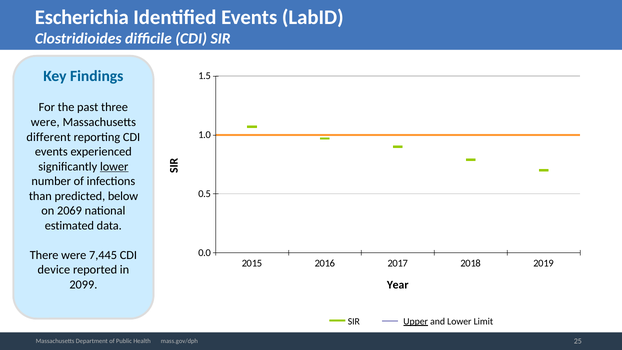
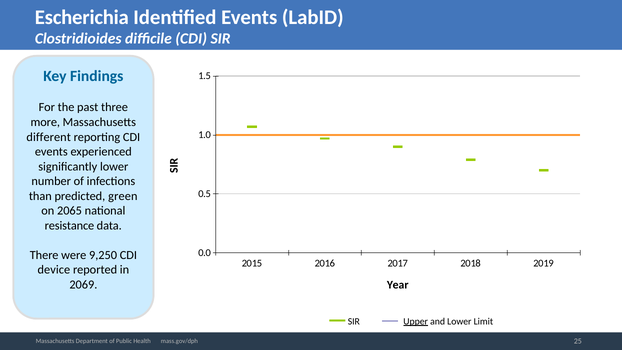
were: were -> more (45, 122)
lower underline: present -> none (114, 166)
below: below -> green (123, 196)
2069: 2069 -> 2065 (69, 211)
estimated: estimated -> resistance (69, 226)
7,445: 7,445 -> 9,250 (103, 255)
2099: 2099 -> 2069 (83, 285)
